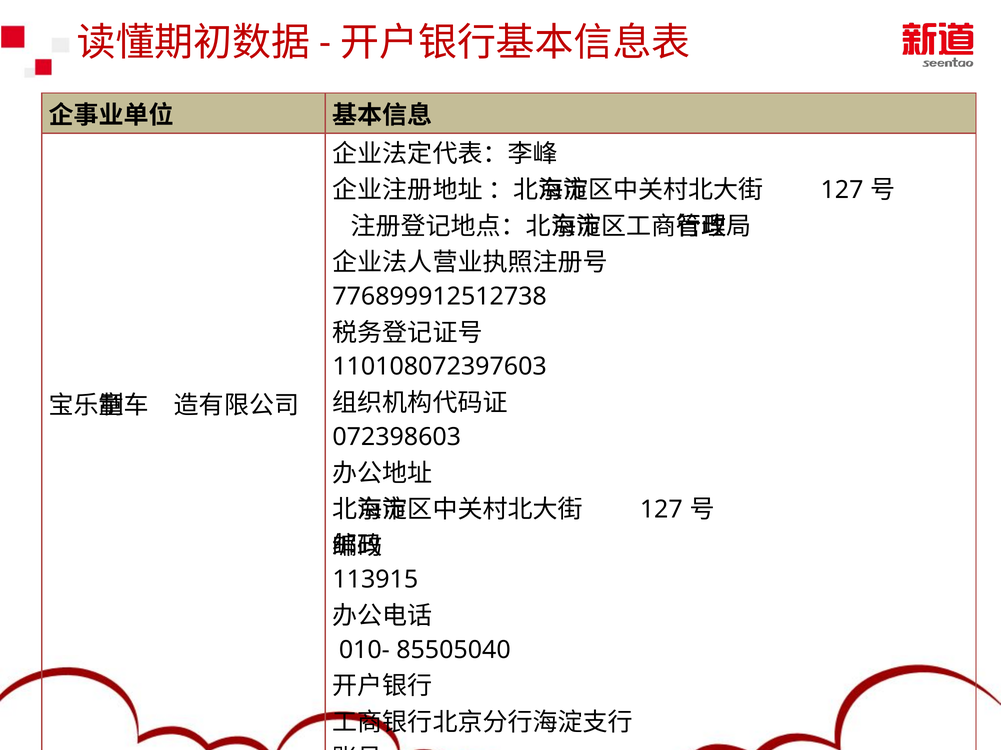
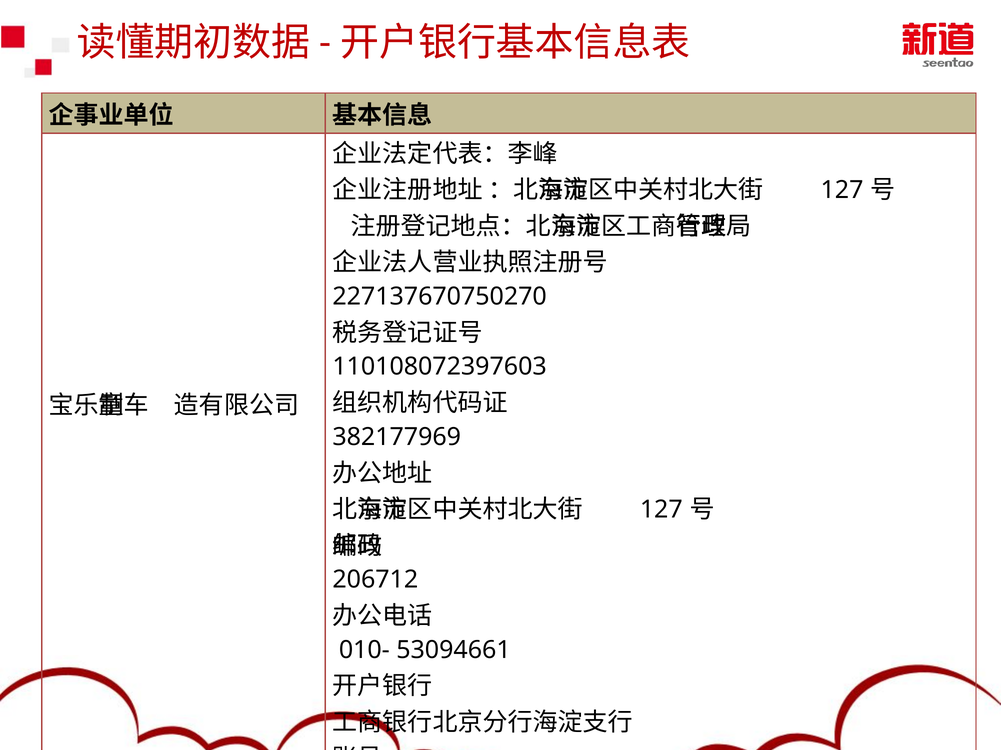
776899912512738: 776899912512738 -> 227137670750270 (440, 297)
072398603: 072398603 -> 382177969 (397, 437)
113915: 113915 -> 206712 (375, 580)
85505040: 85505040 -> 53094661 (453, 650)
